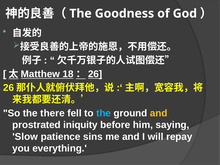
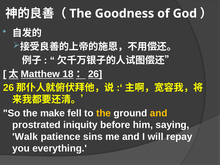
there: there -> make (53, 113)
the colour: light blue -> yellow (104, 113)
Slow: Slow -> Walk (25, 137)
